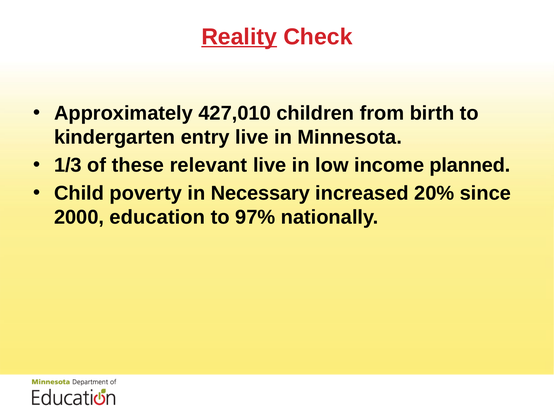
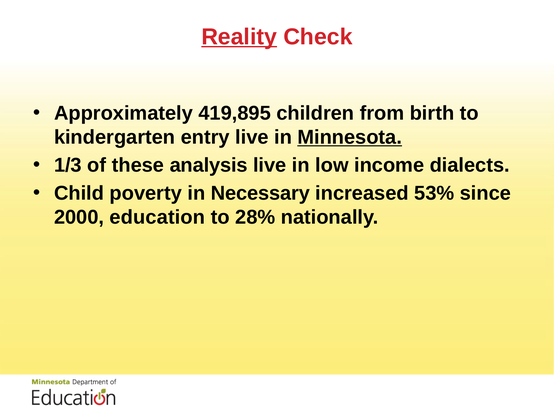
427,010: 427,010 -> 419,895 (235, 113)
Minnesota underline: none -> present (350, 137)
relevant: relevant -> analysis (209, 165)
planned: planned -> dialects (470, 165)
20%: 20% -> 53% (434, 193)
97%: 97% -> 28% (255, 217)
